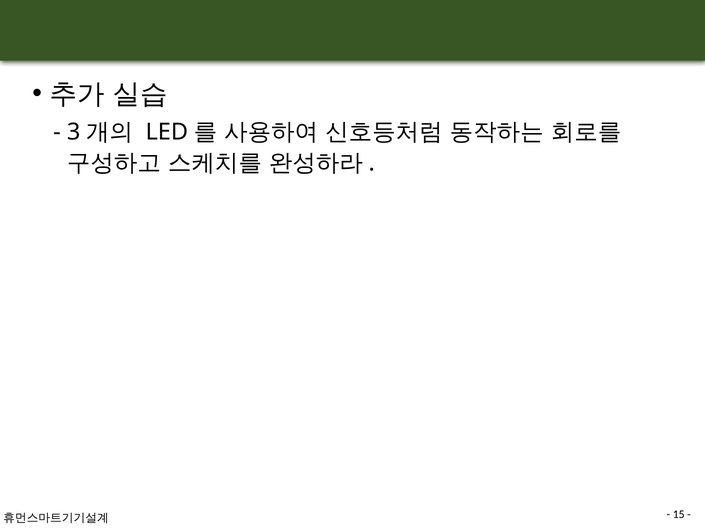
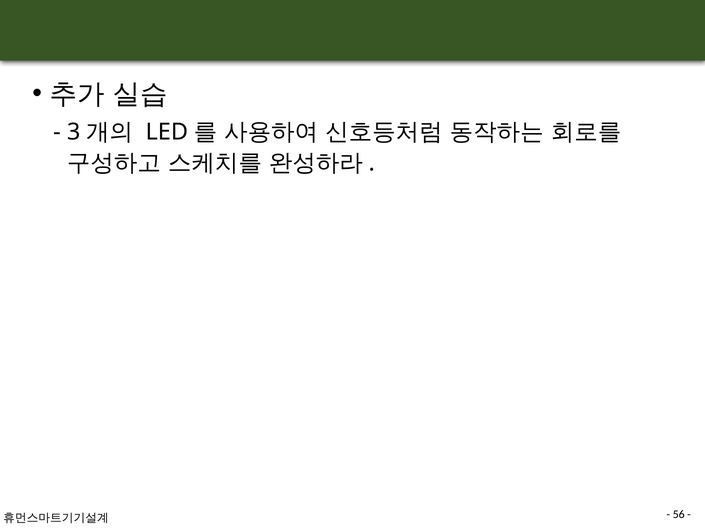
15: 15 -> 56 (679, 515)
